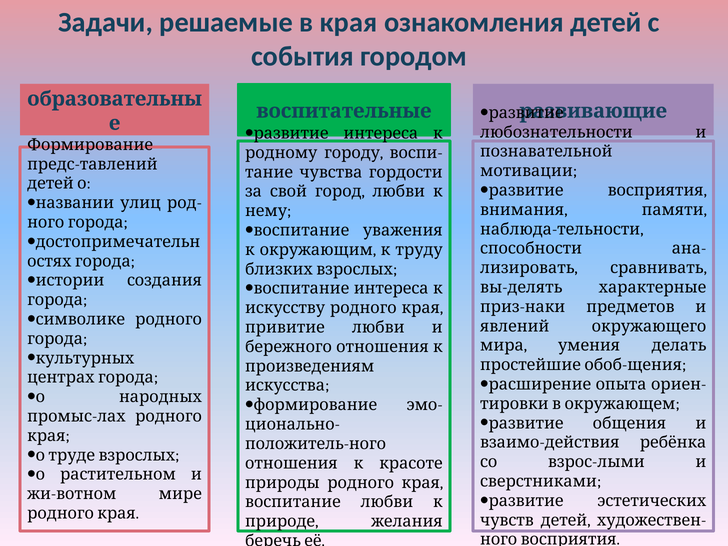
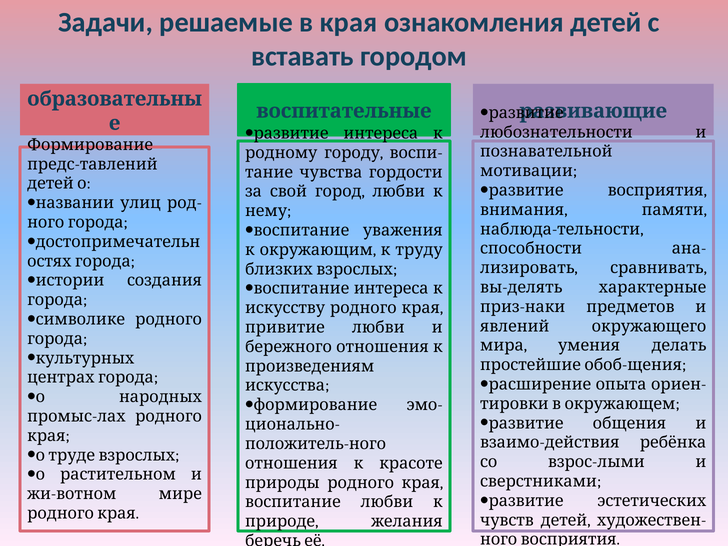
события: события -> вставать (303, 56)
